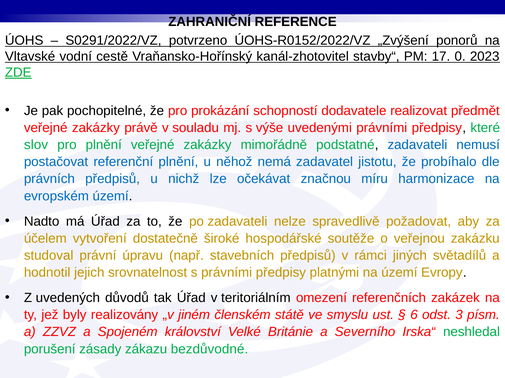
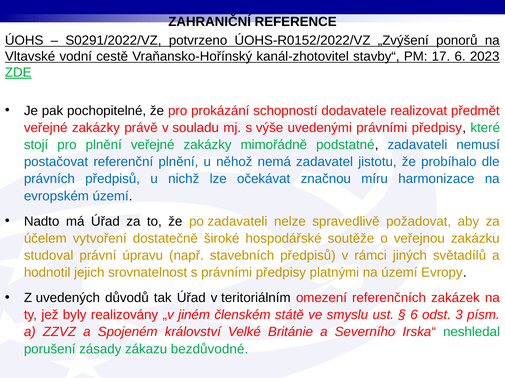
17 0: 0 -> 6 (460, 56)
slov: slov -> stojí (36, 145)
